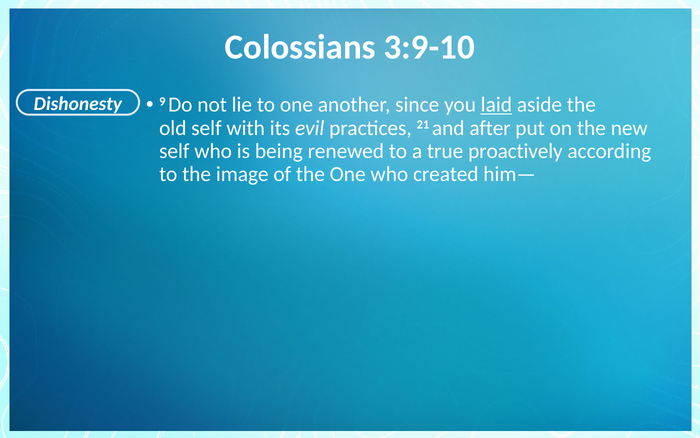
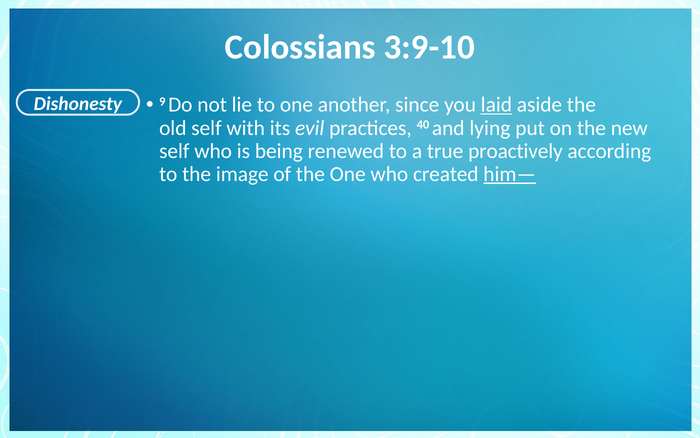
21: 21 -> 40 (423, 124)
after: after -> lying (490, 128)
him— underline: none -> present (510, 174)
